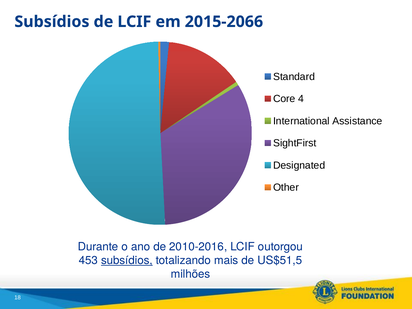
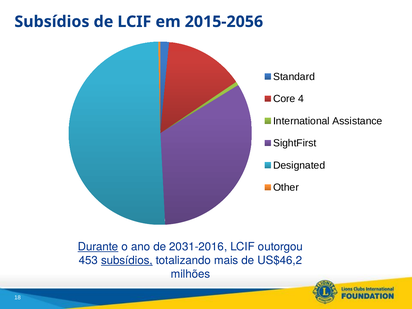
2015-2066: 2015-2066 -> 2015-2056 (224, 22)
Durante underline: none -> present (98, 247)
2010-2016: 2010-2016 -> 2031-2016 (198, 247)
US$51,5: US$51,5 -> US$46,2 (280, 260)
